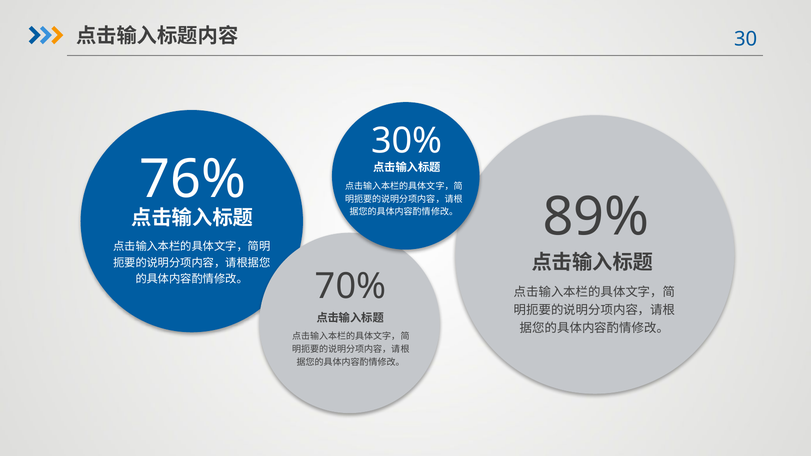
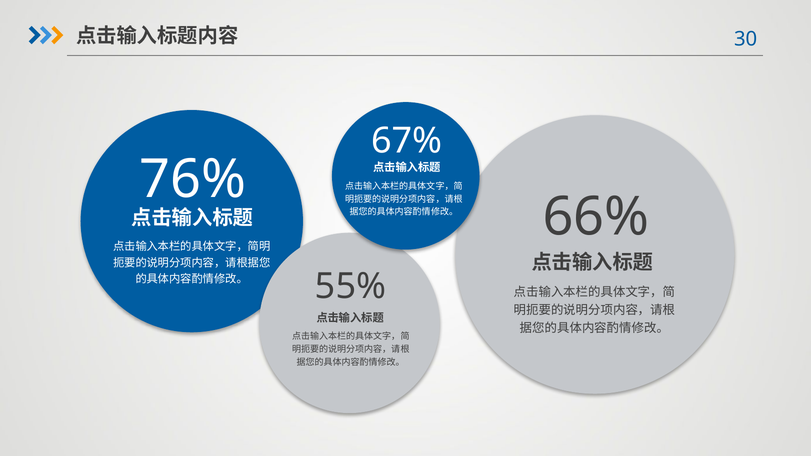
30%: 30% -> 67% (407, 141)
89%: 89% -> 66% (596, 217)
70%: 70% -> 55% (351, 286)
